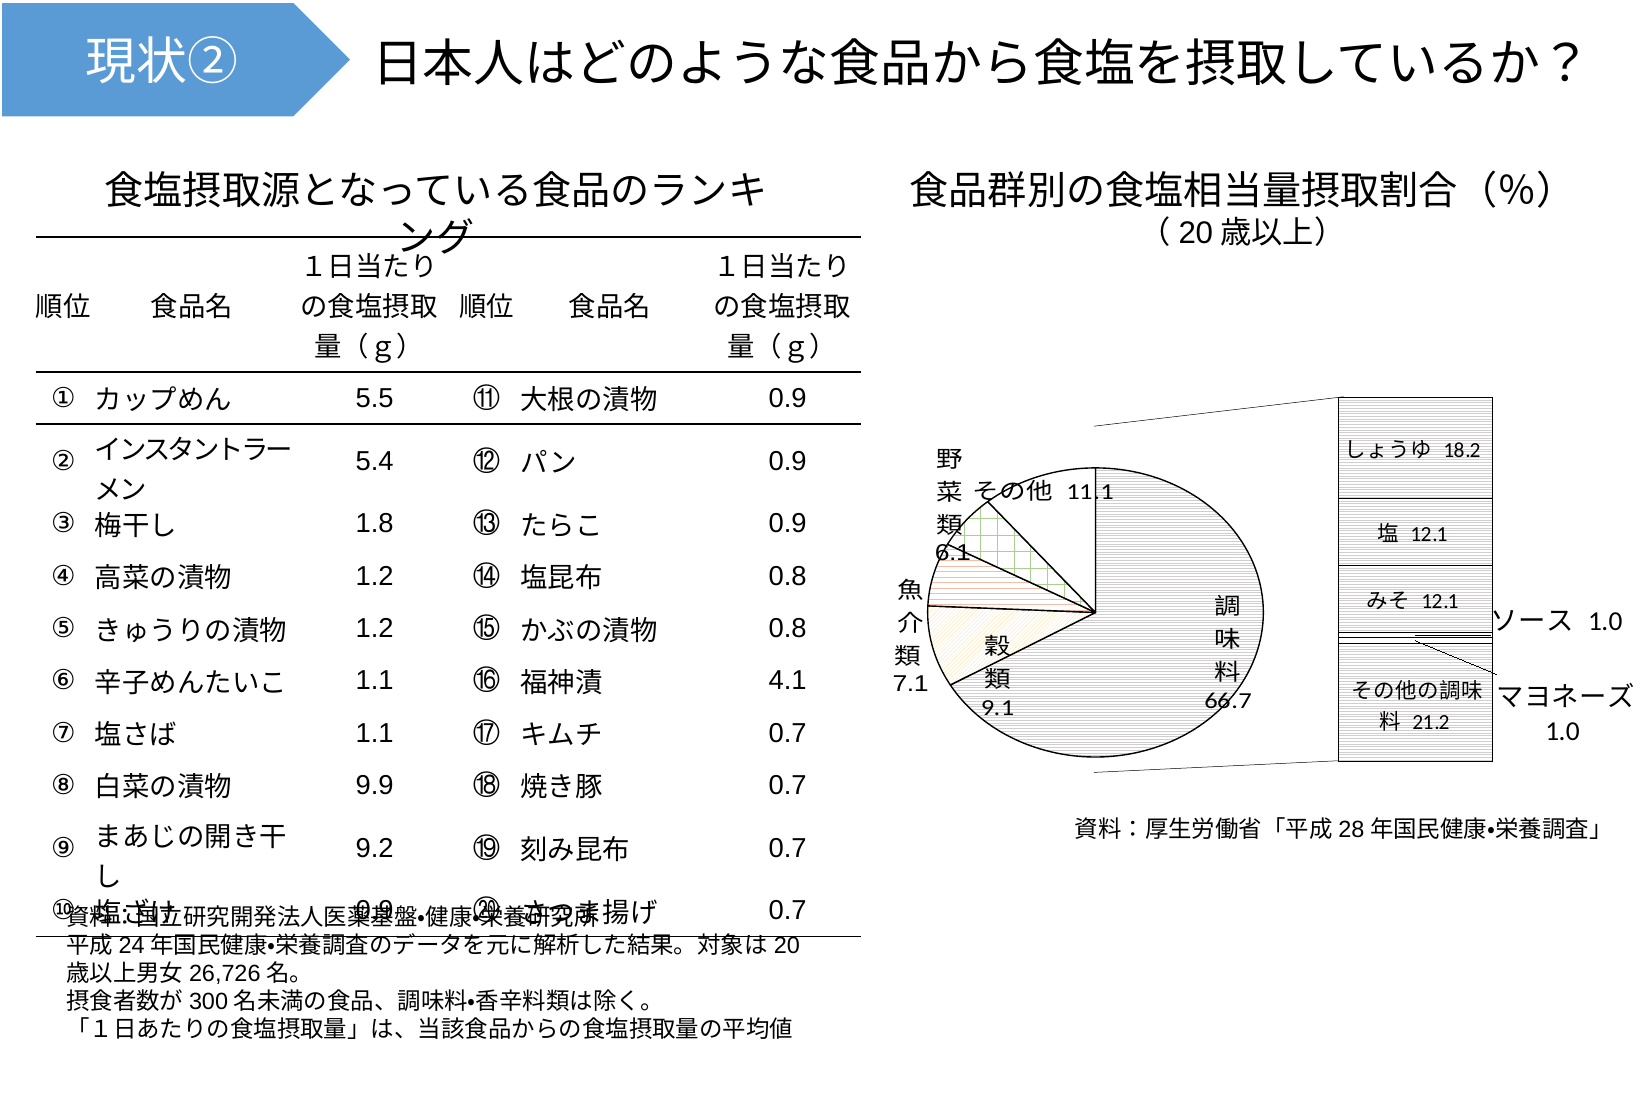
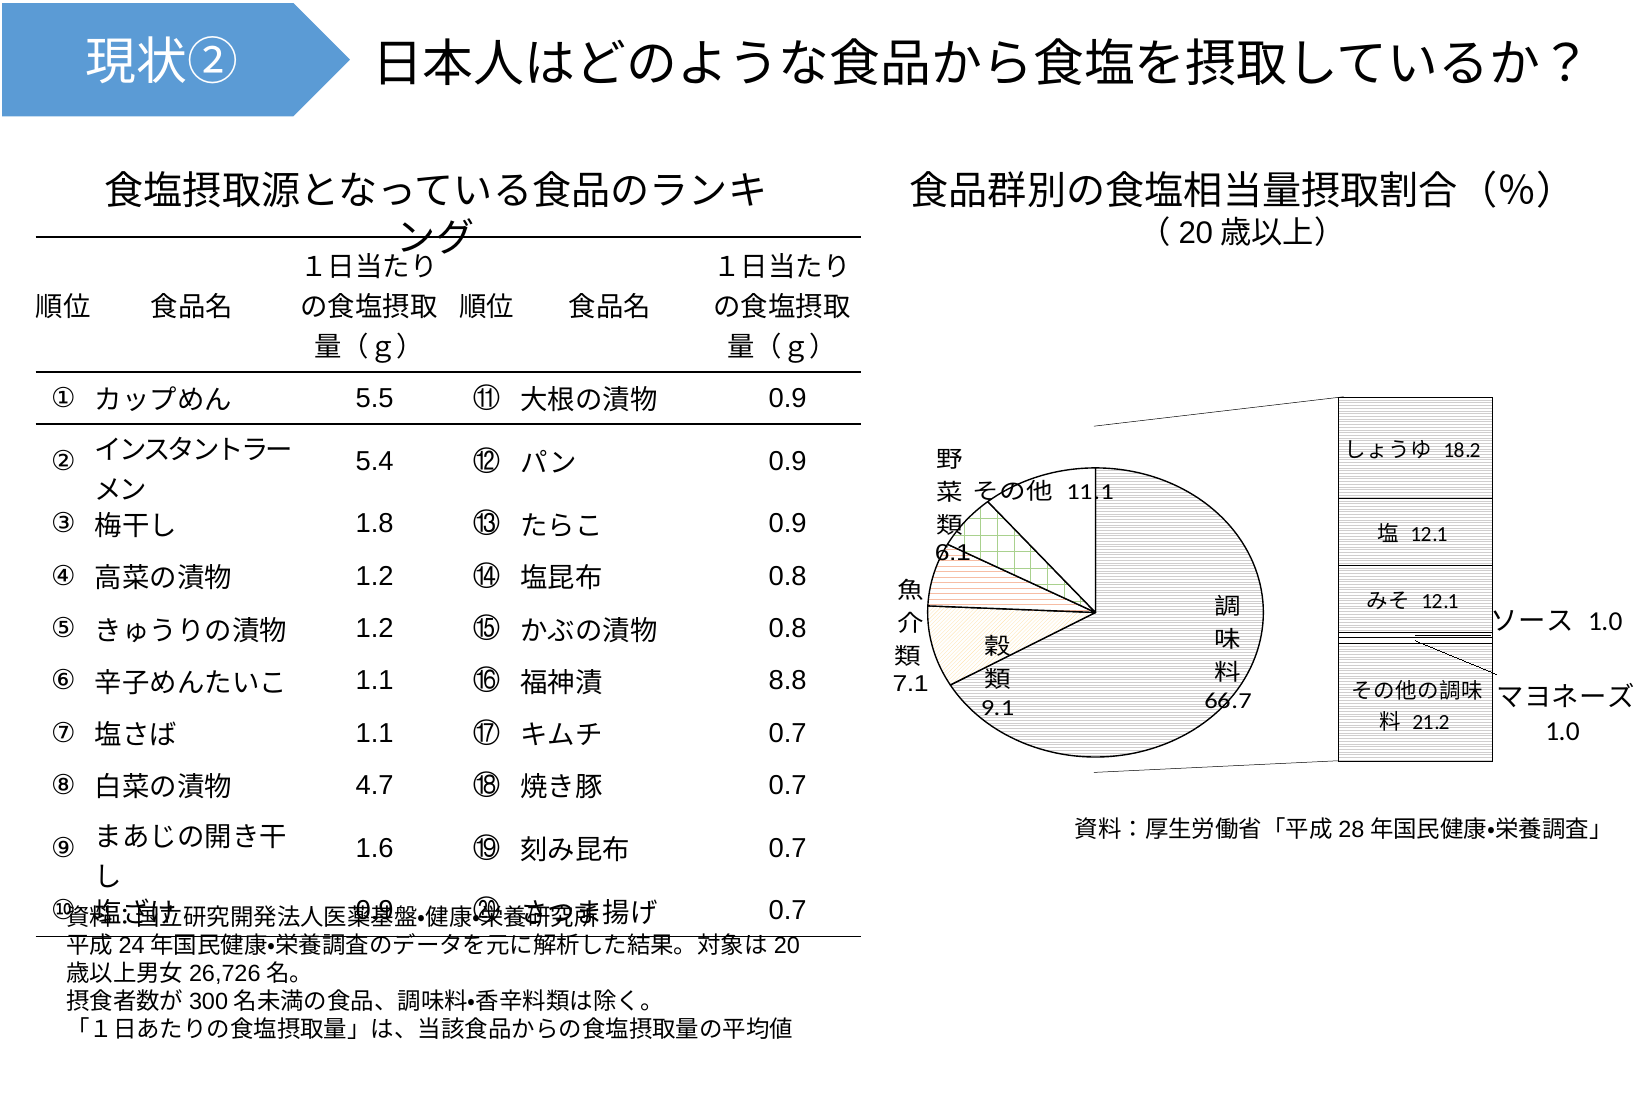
4.1: 4.1 -> 8.8 (788, 681)
9.9: 9.9 -> 4.7 (375, 786)
9.2: 9.2 -> 1.6 (375, 848)
